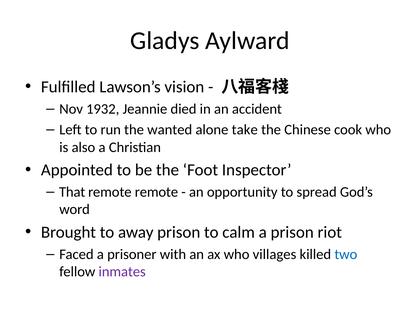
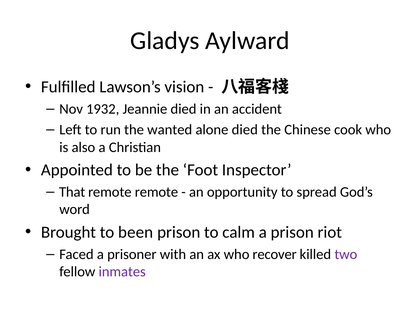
alone take: take -> died (245, 130)
away: away -> been (136, 232)
villages: villages -> recover (275, 254)
two colour: blue -> purple (346, 254)
